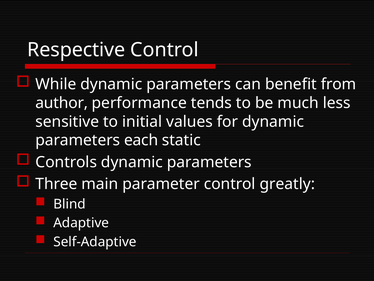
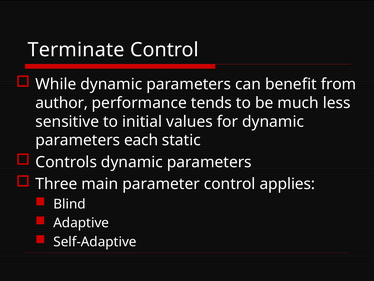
Respective: Respective -> Terminate (76, 50)
greatly: greatly -> applies (287, 184)
